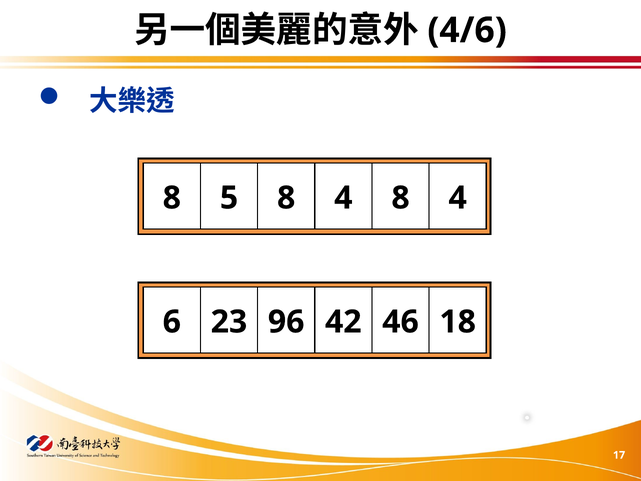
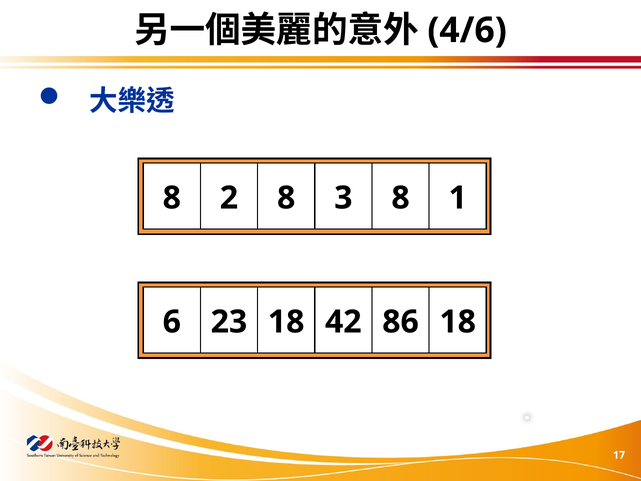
5: 5 -> 2 (229, 198)
4: 4 -> 3 (343, 198)
4: 4 -> 1 (458, 198)
23 96: 96 -> 18 (286, 322)
46: 46 -> 86 (401, 322)
